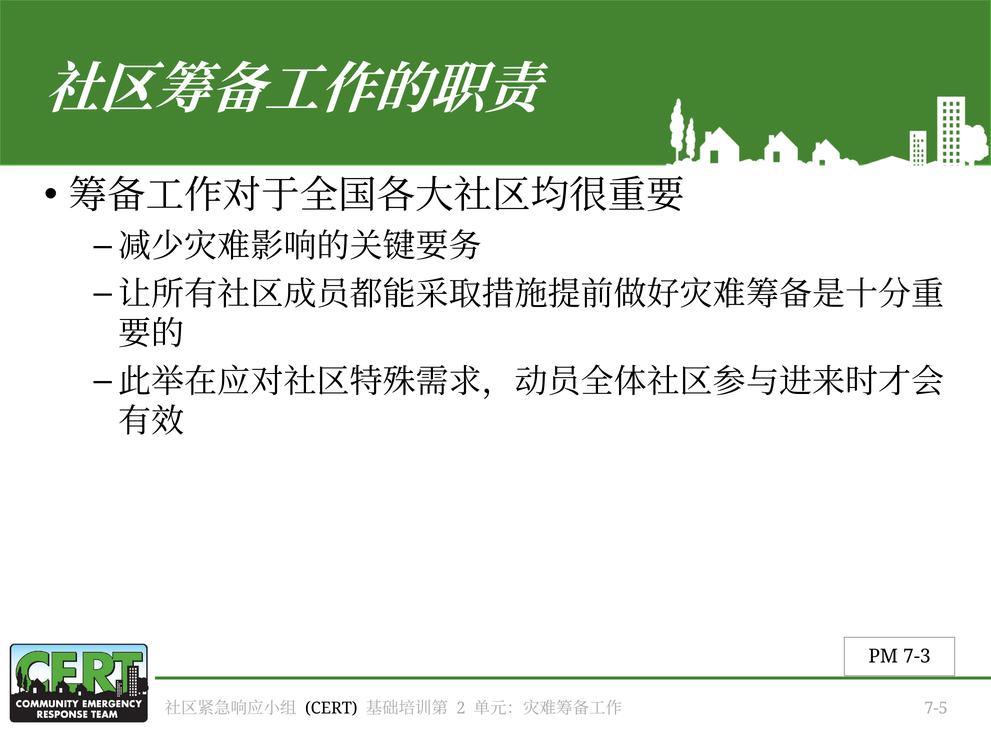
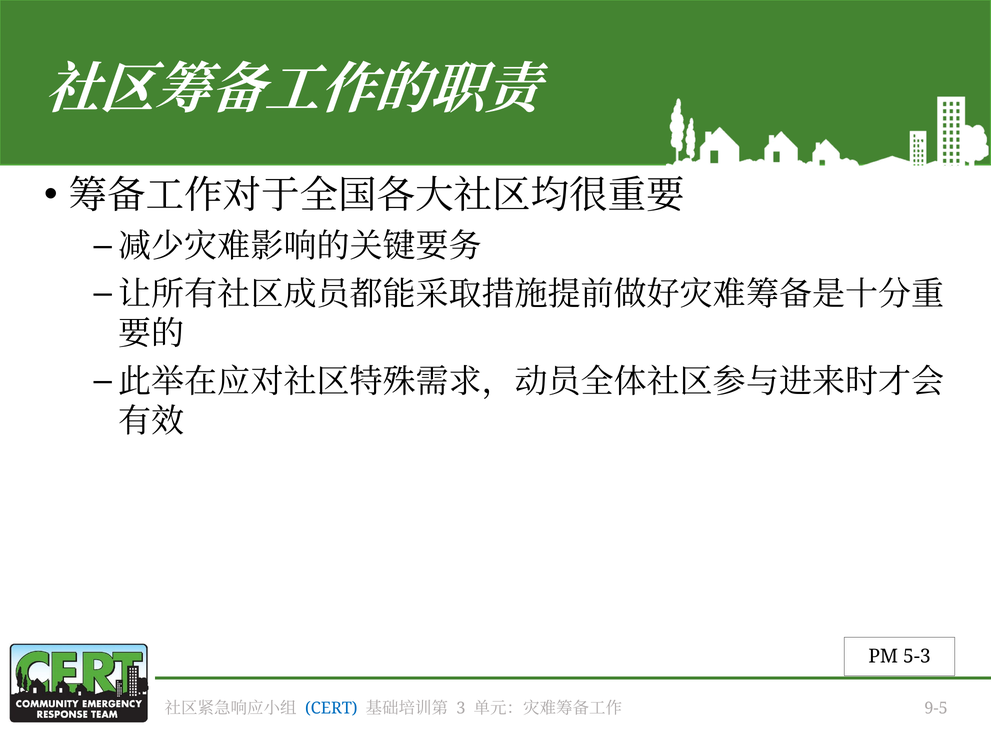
7-3: 7-3 -> 5-3 (917, 657)
CERT colour: black -> blue (331, 708)
2: 2 -> 3 (461, 708)
7-5: 7-5 -> 9-5 (936, 708)
